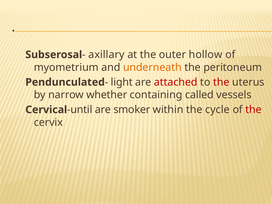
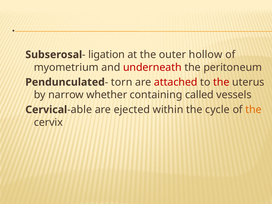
axillary: axillary -> ligation (107, 55)
underneath colour: orange -> red (152, 67)
light: light -> torn (122, 82)
until: until -> able (80, 110)
smoker: smoker -> ejected (132, 110)
the colour: red -> orange (253, 110)
